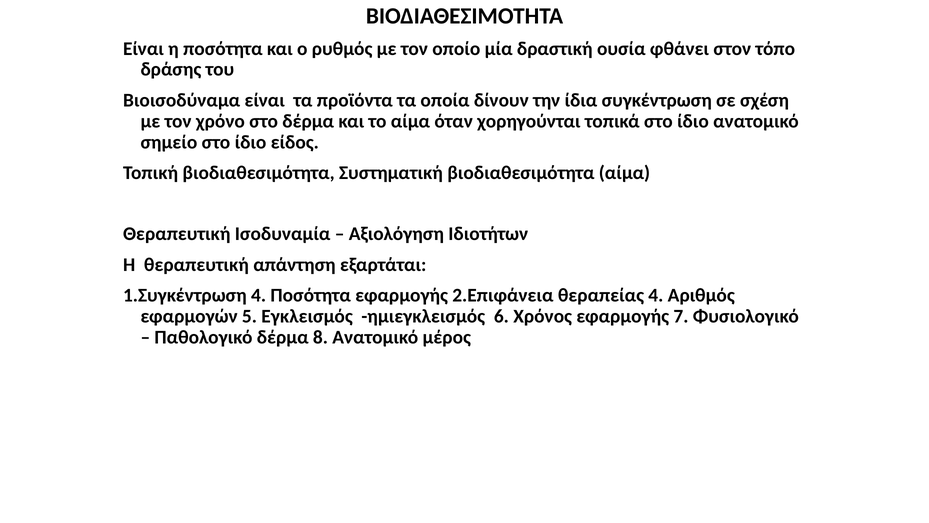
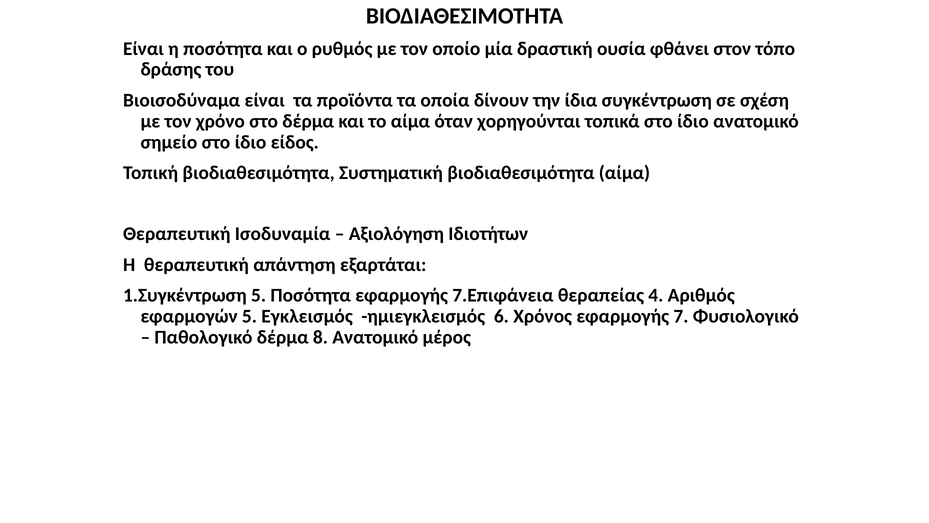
1.Συγκέντρωση 4: 4 -> 5 (259, 295)
2.Επιφάνεια: 2.Επιφάνεια -> 7.Επιφάνεια (503, 295)
